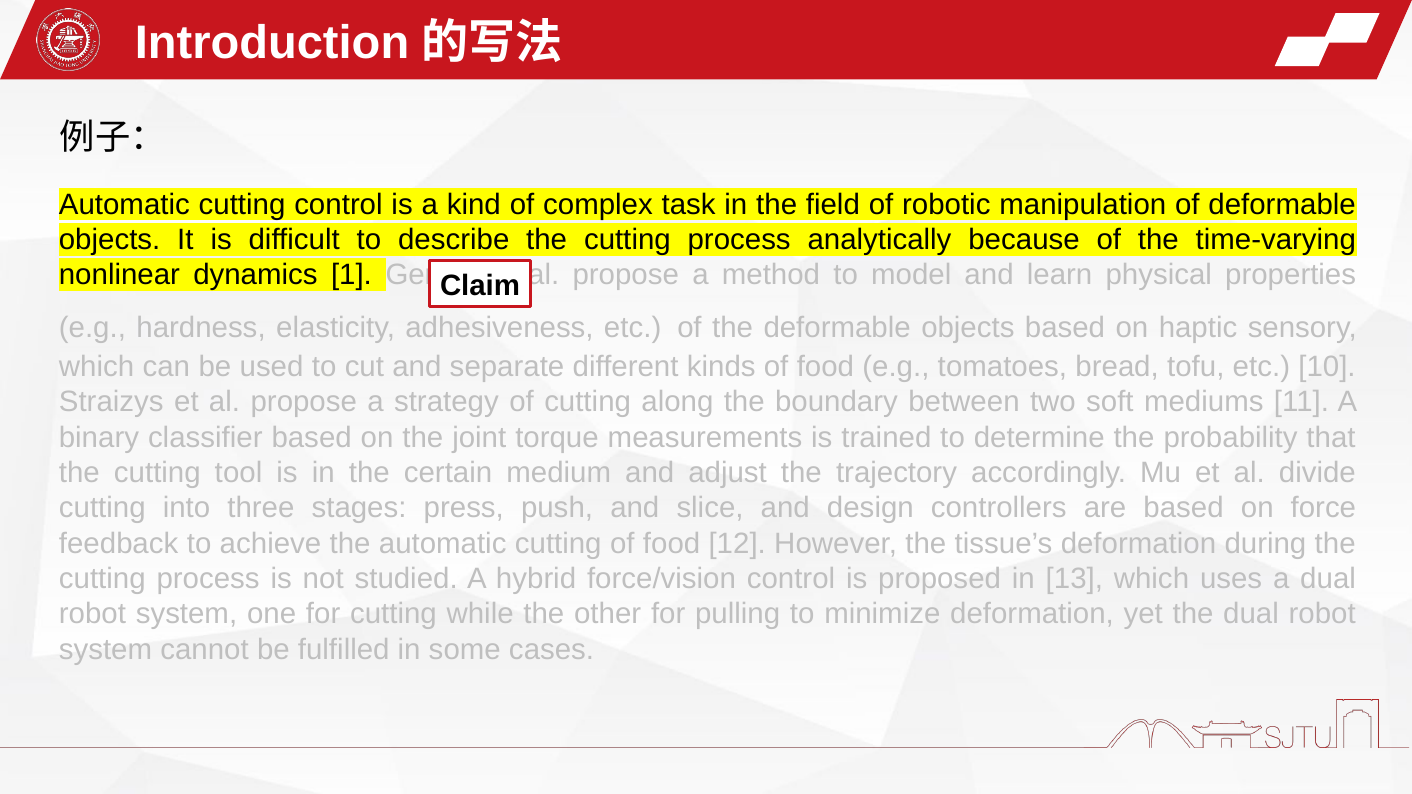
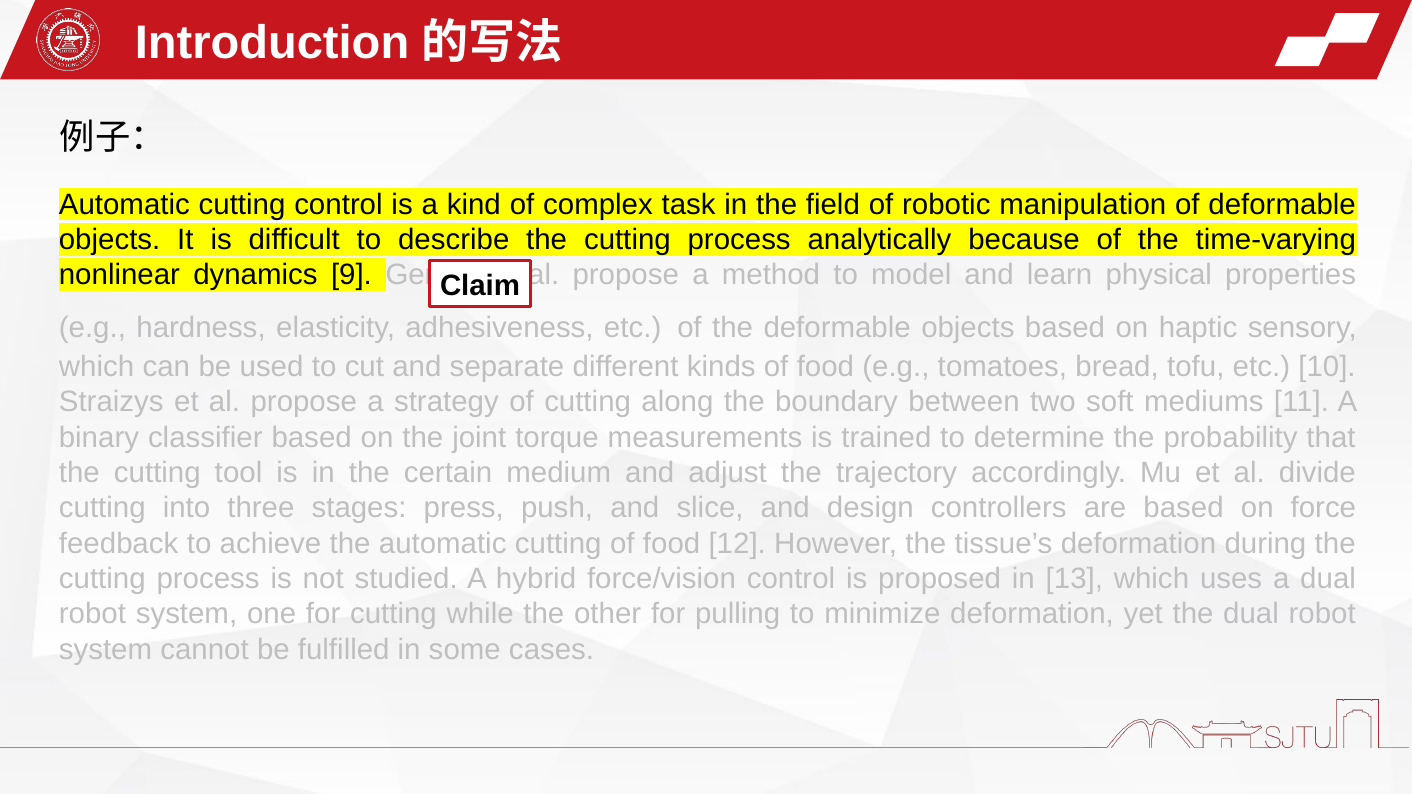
1: 1 -> 9 (351, 275)
